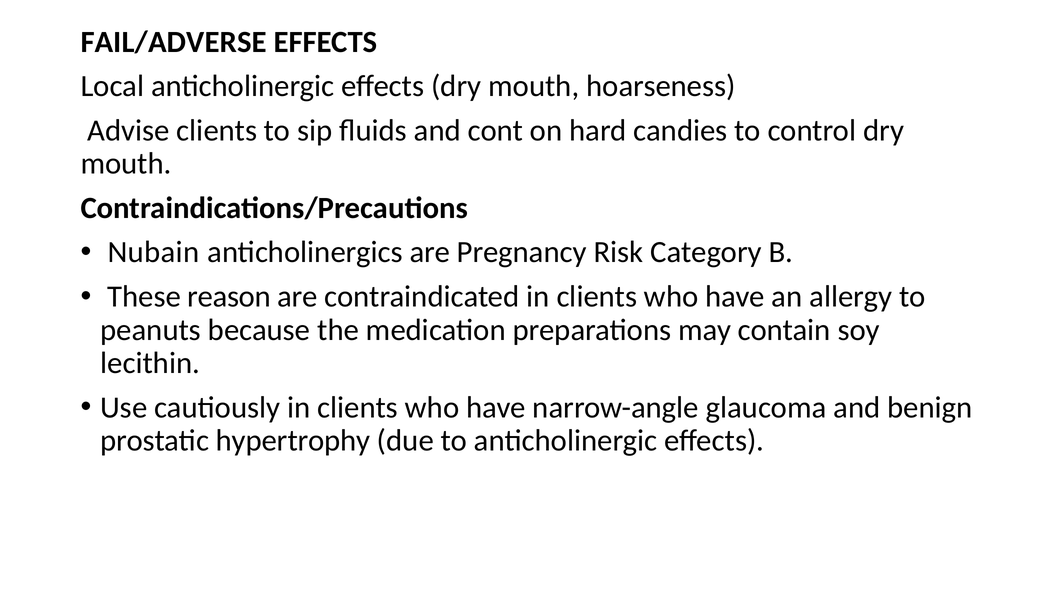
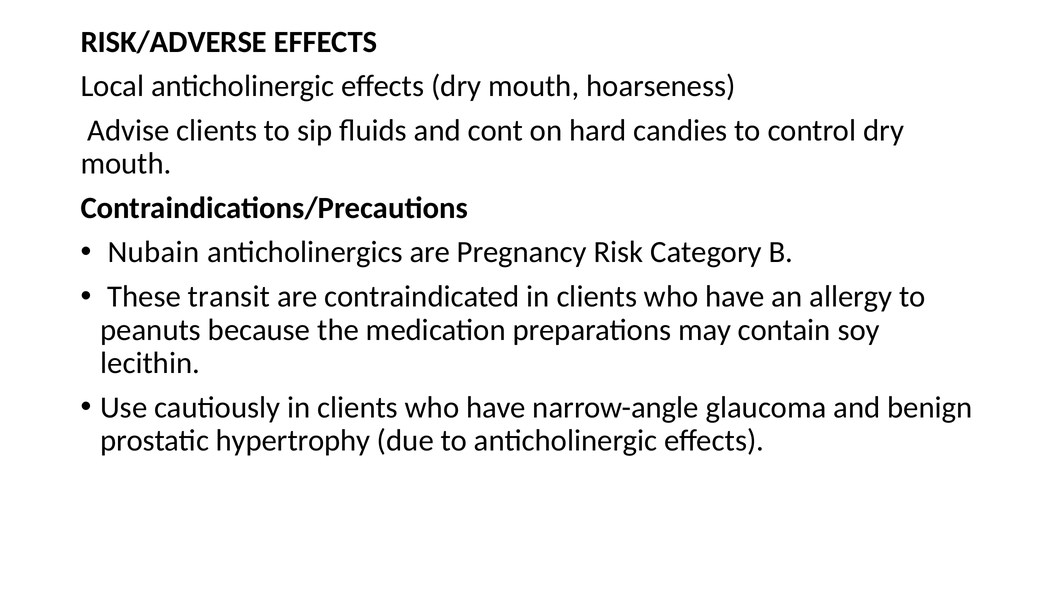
FAIL/ADVERSE: FAIL/ADVERSE -> RISK/ADVERSE (174, 42)
reason: reason -> transit (229, 297)
